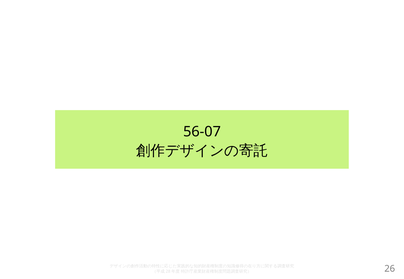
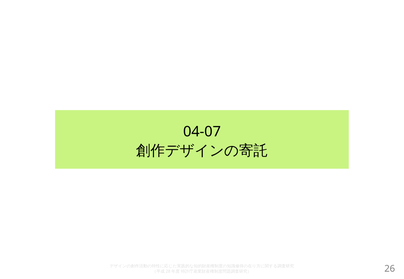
56-07: 56-07 -> 04-07 (202, 132)
